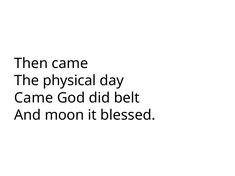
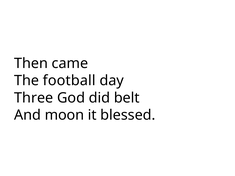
physical: physical -> football (69, 81)
Came: Came -> Three (34, 98)
